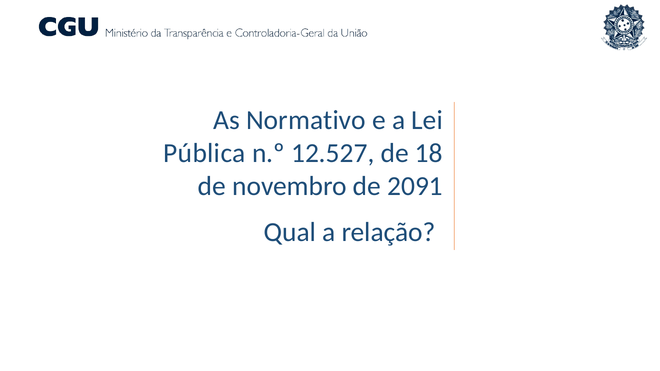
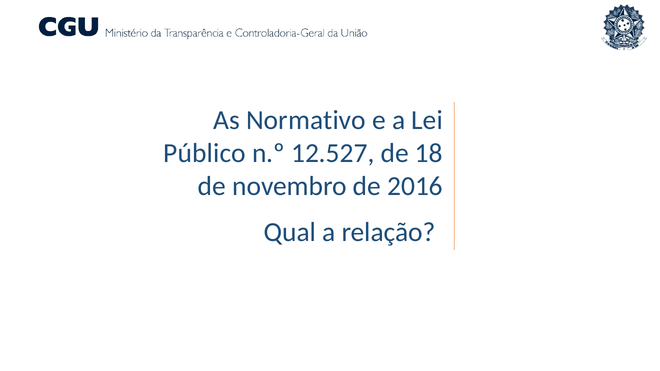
Pública: Pública -> Público (205, 153)
2091: 2091 -> 2016 (415, 186)
